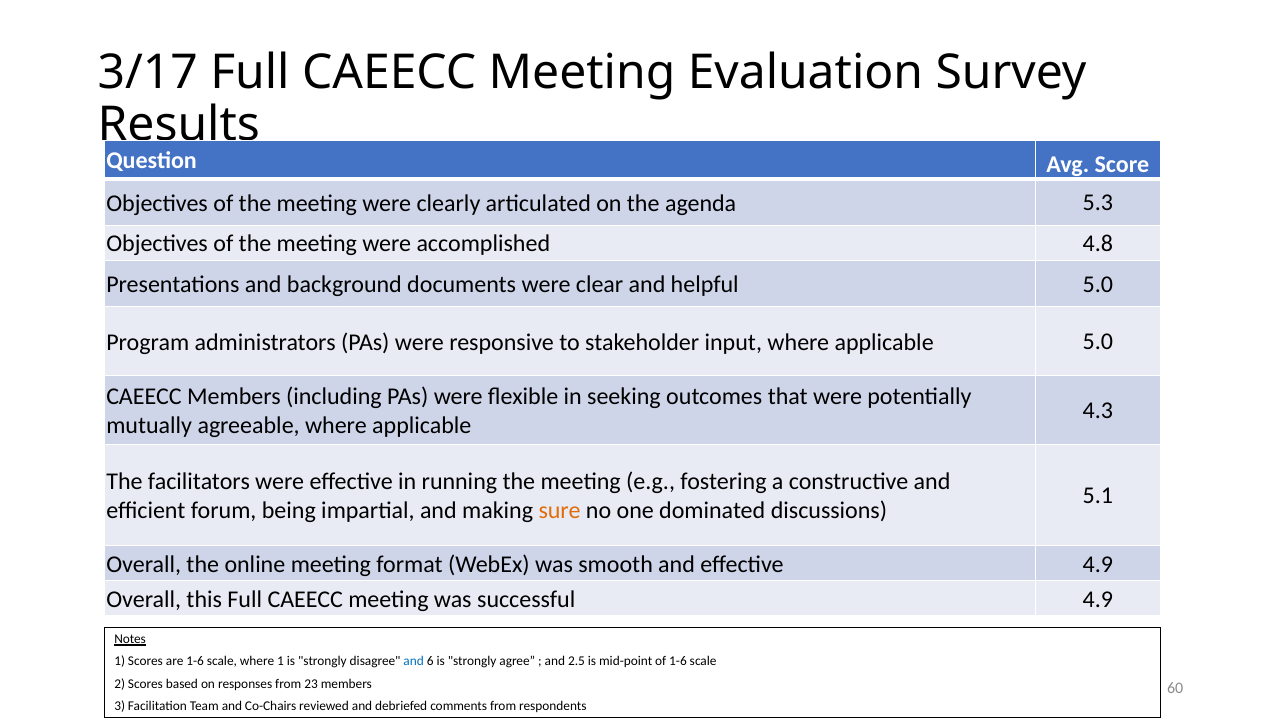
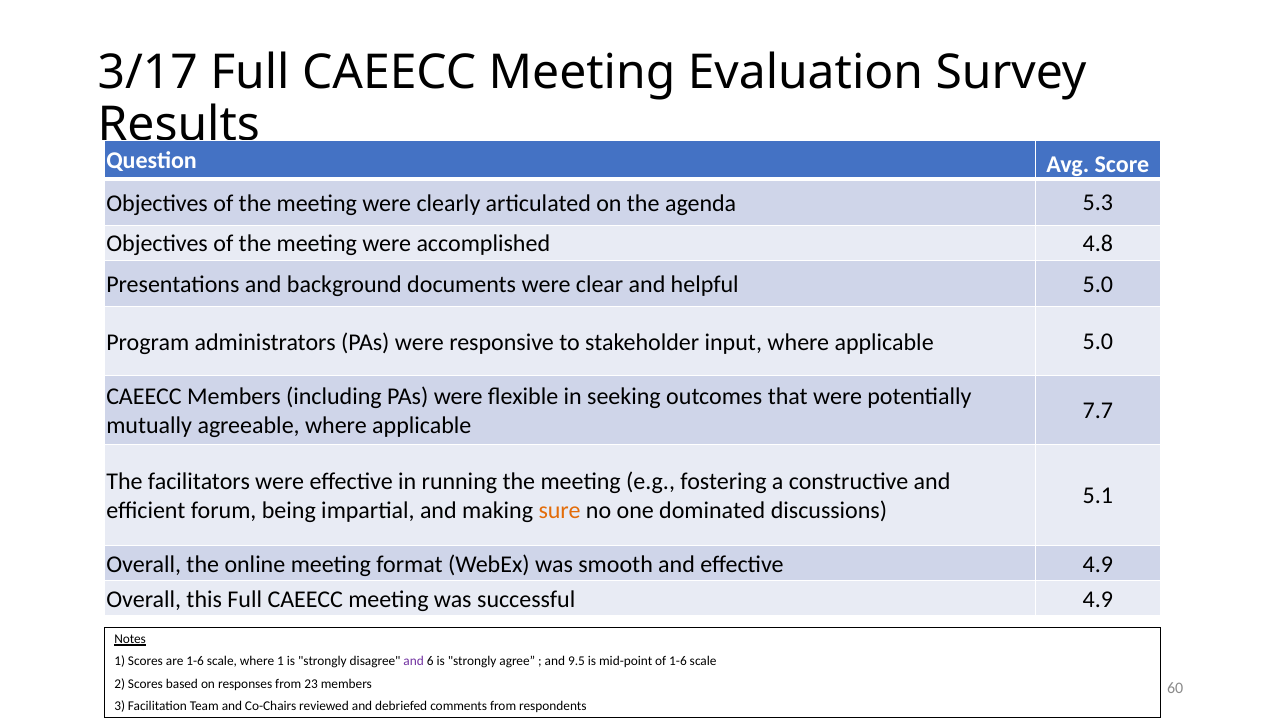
4.3: 4.3 -> 7.7 (1098, 410)
and colour: blue -> purple (414, 661)
2.5: 2.5 -> 9.5 (577, 661)
